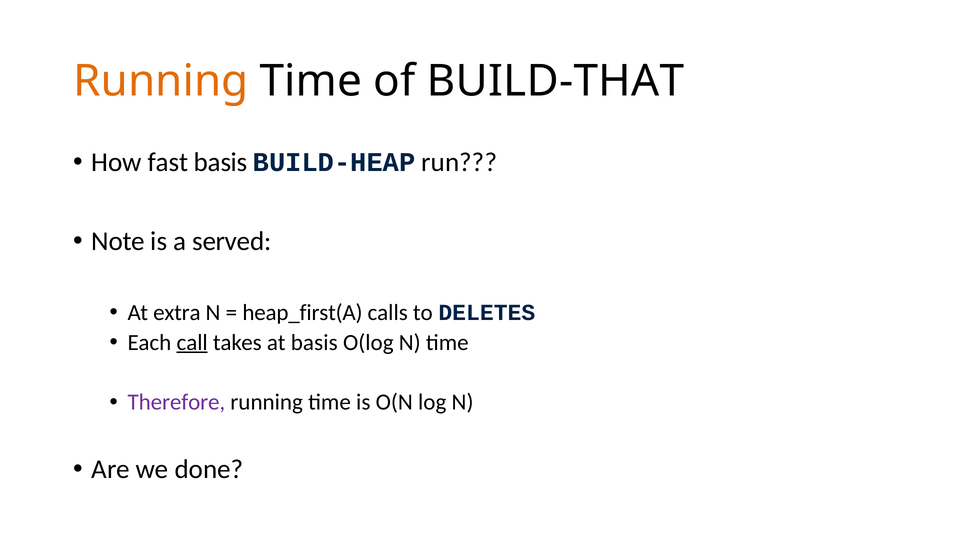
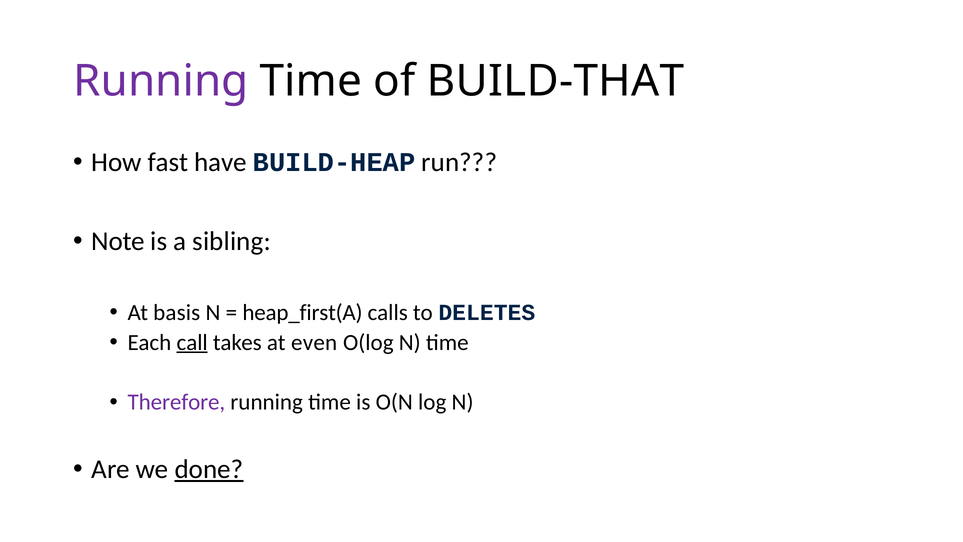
Running colour: orange -> purple (161, 81)
fast basis: basis -> have (221, 162)
served: served -> sibling (232, 241)
extra: extra -> basis (177, 312)
at basis: basis -> even (314, 342)
done underline: none -> present (209, 469)
